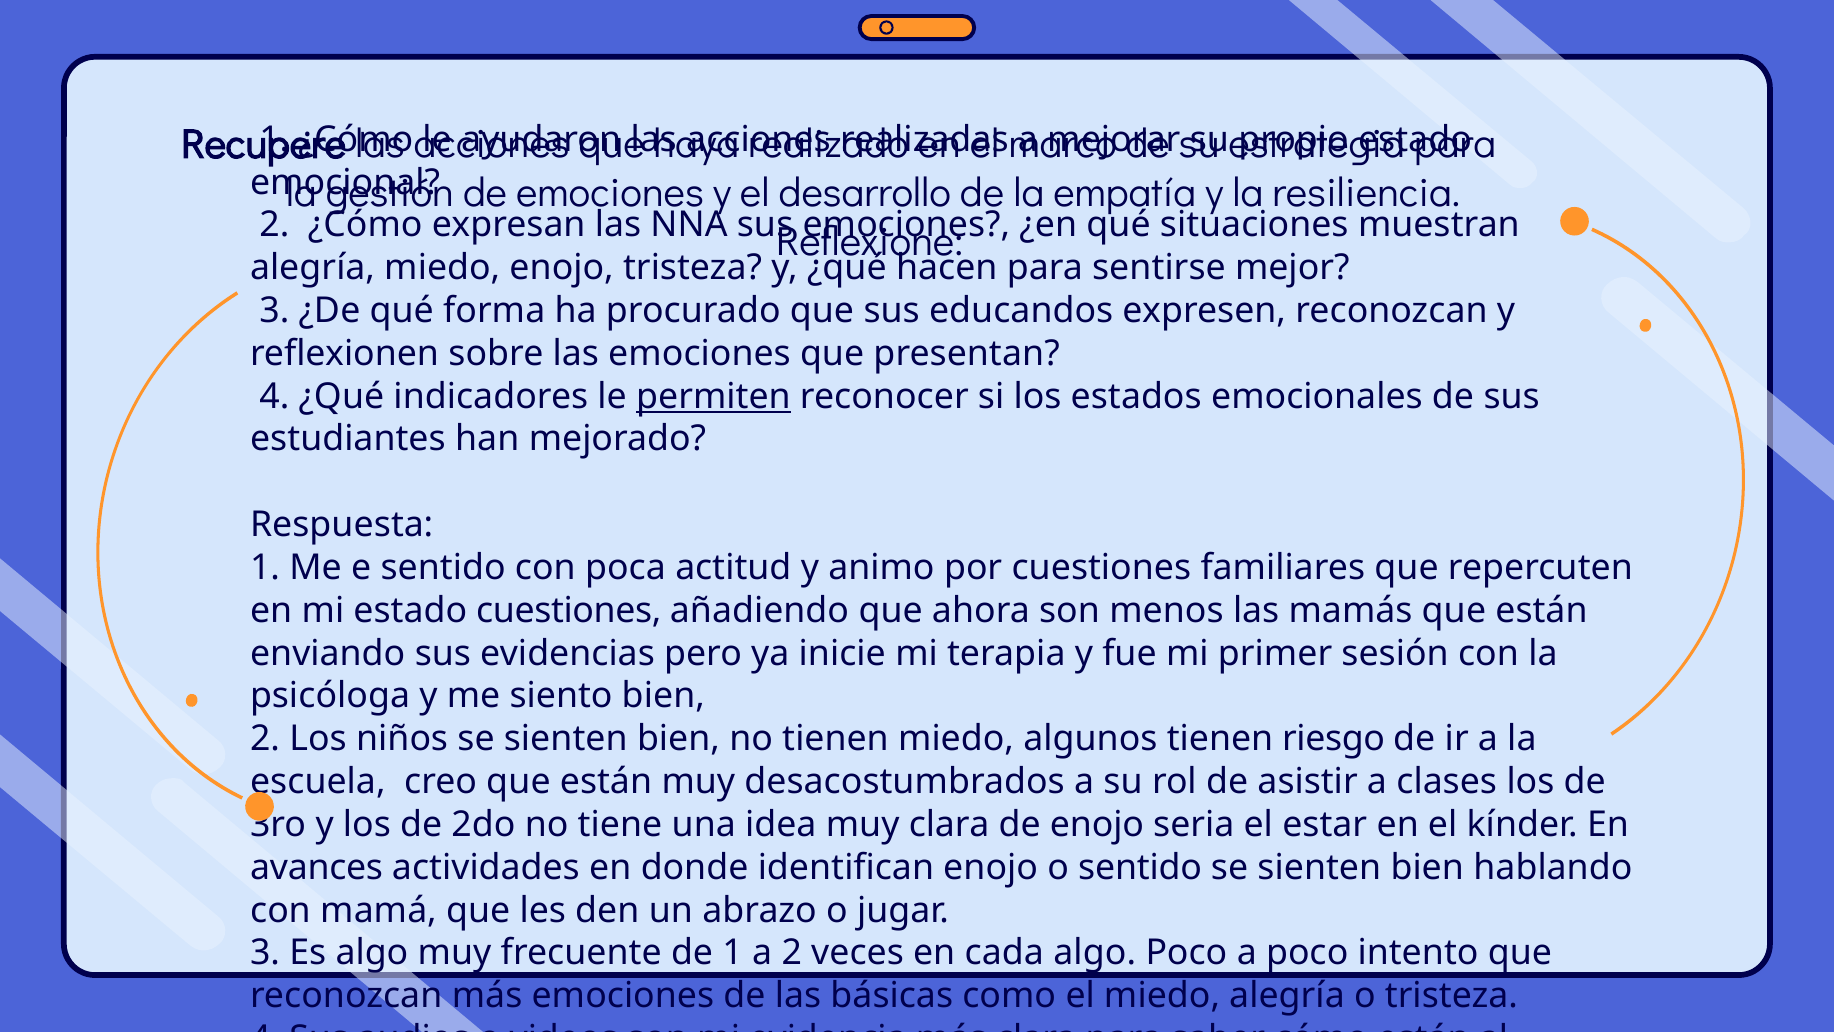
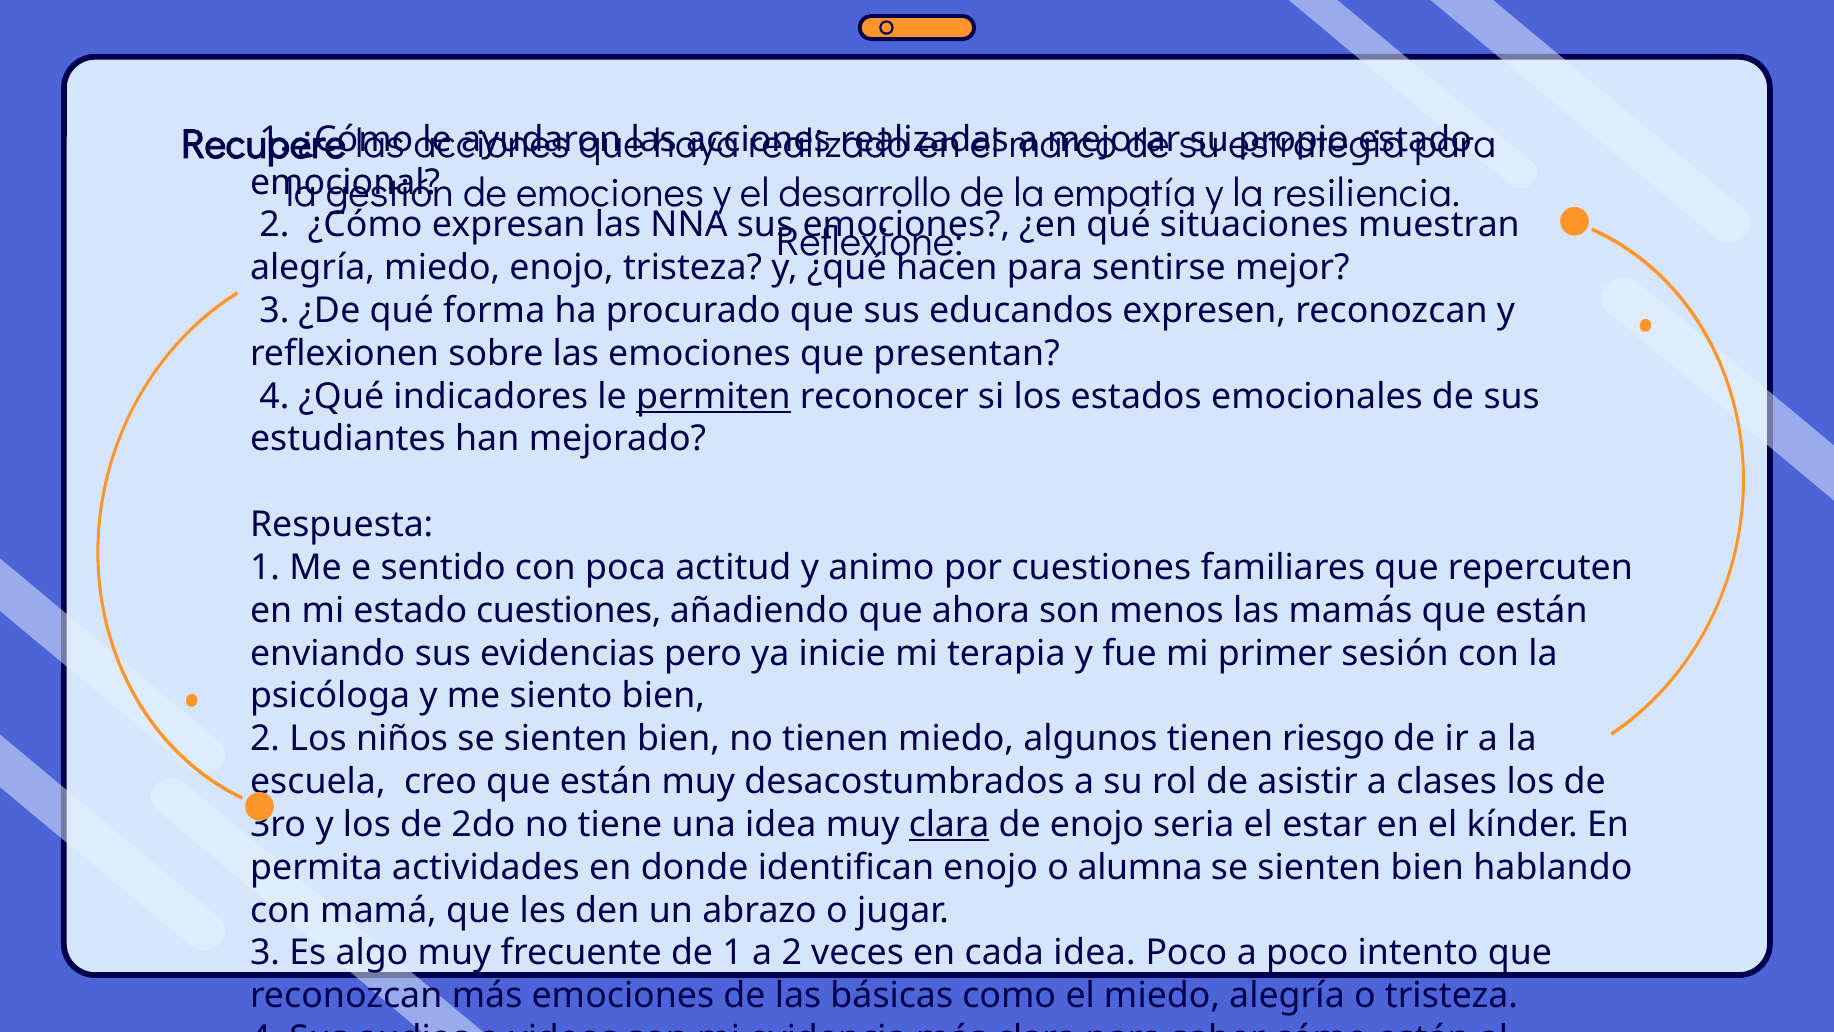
clara underline: none -> present (949, 824)
avances: avances -> permita (316, 867)
o sentido: sentido -> alumna (1140, 867)
cada algo: algo -> idea (1095, 953)
